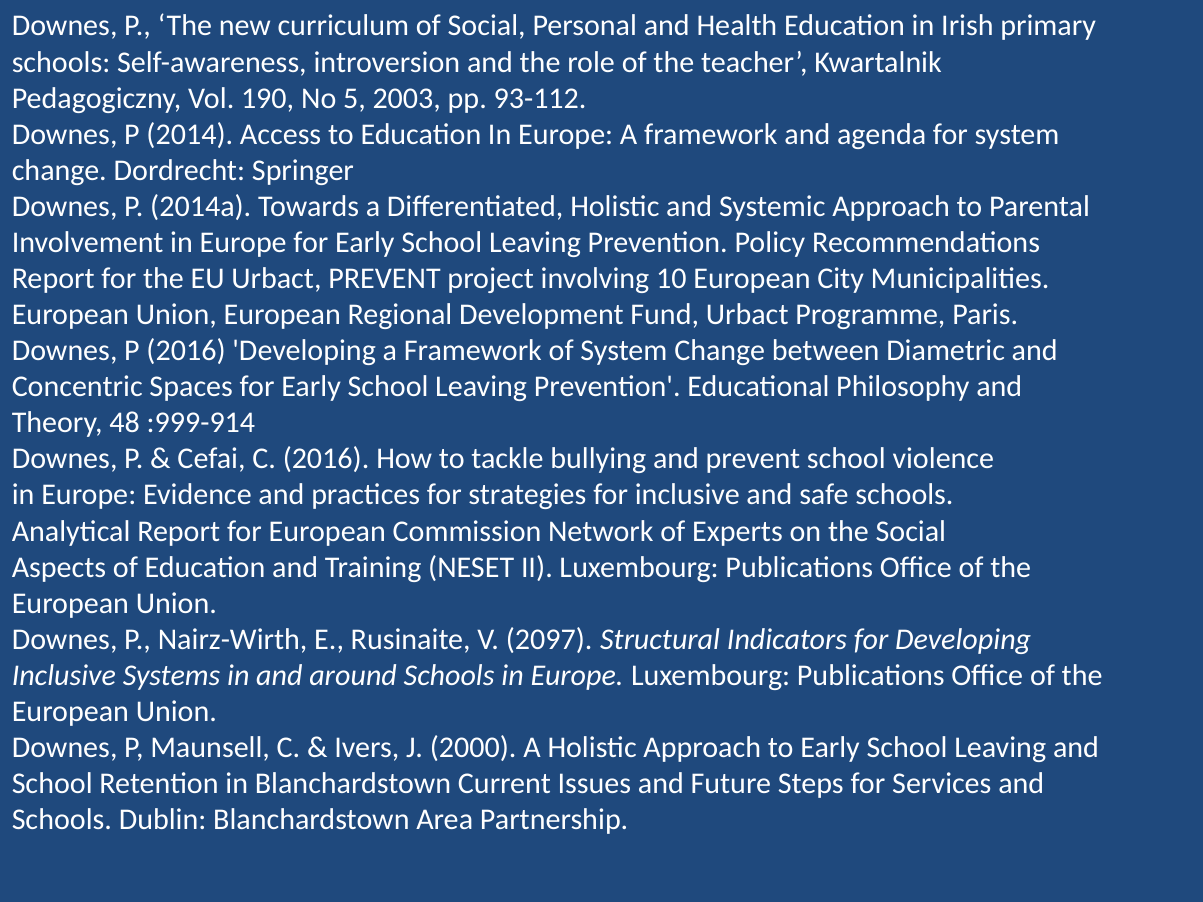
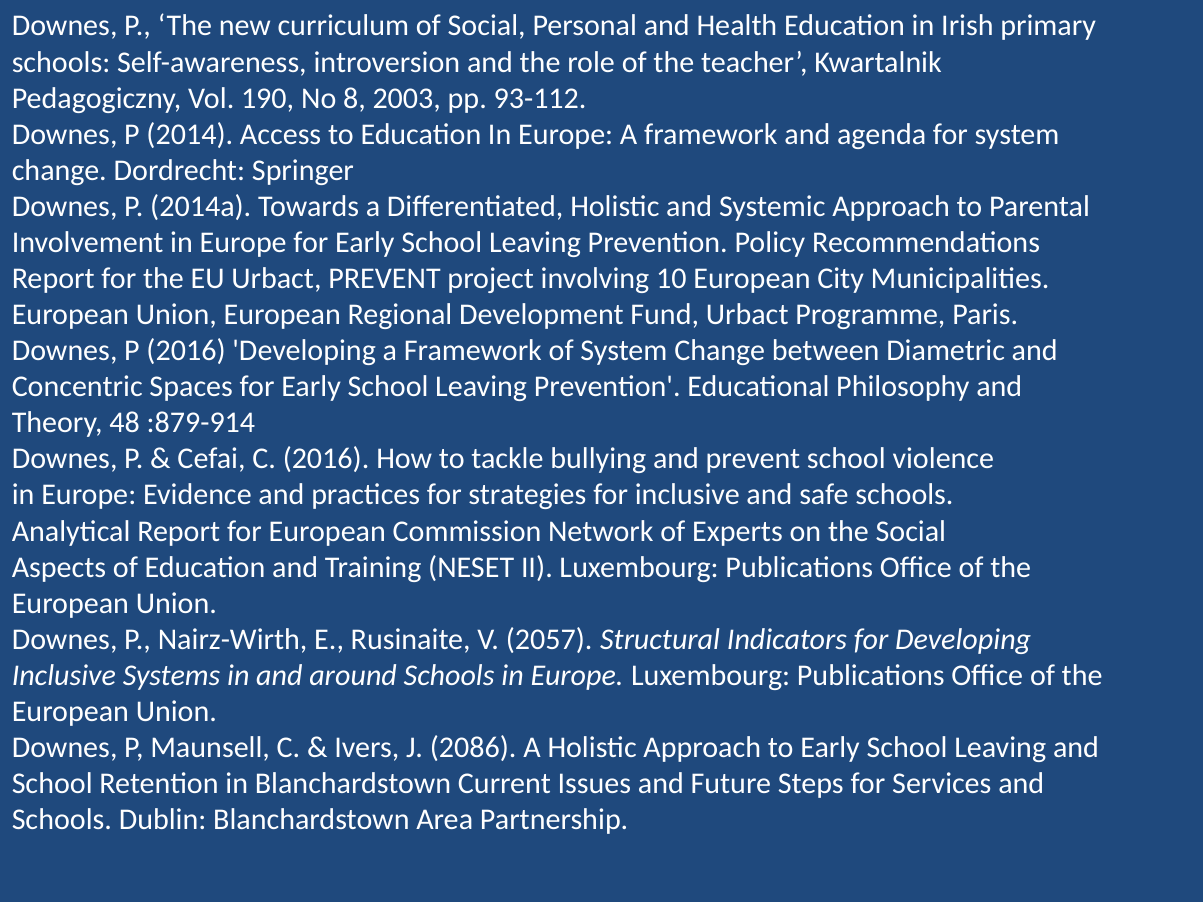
5: 5 -> 8 (354, 98)
:999-914: :999-914 -> :879-914 (201, 423)
2097: 2097 -> 2057 (549, 640)
2000: 2000 -> 2086 (473, 748)
